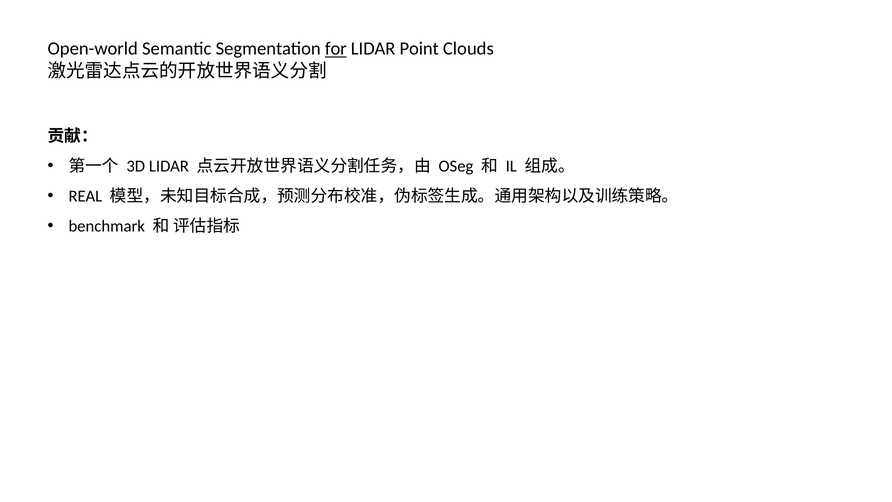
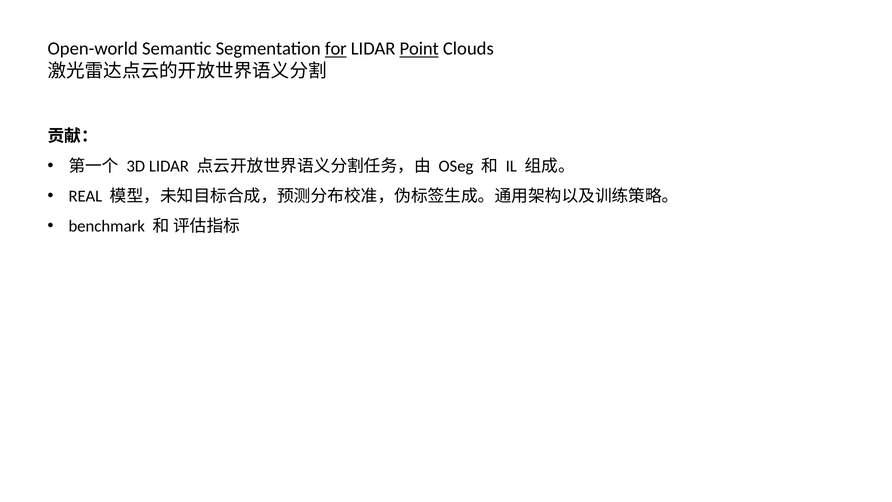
Point underline: none -> present (419, 49)
